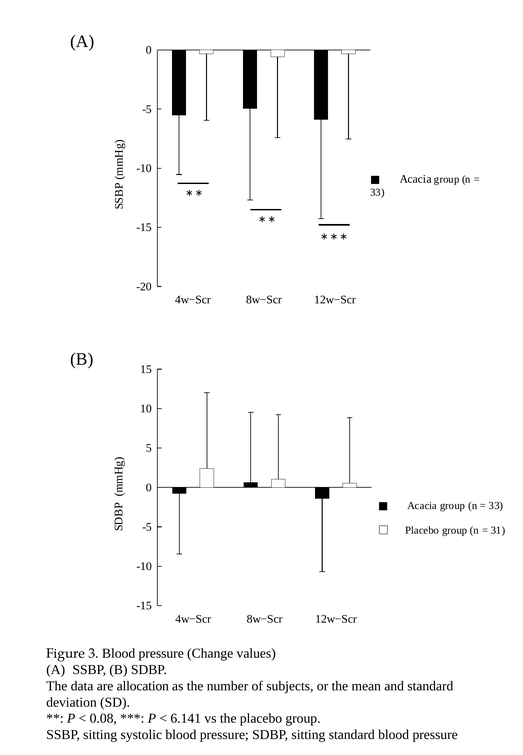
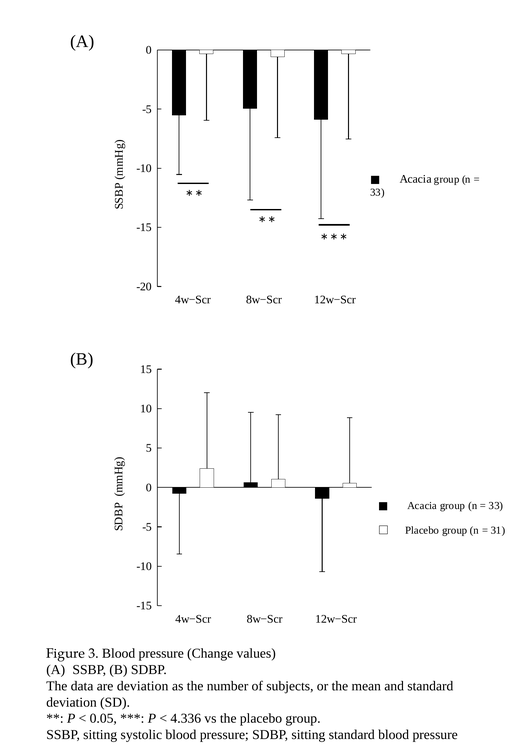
are allocation: allocation -> deviation (143, 686)
0.08: 0.08 -> 0.05 (103, 719)
6.141: 6.141 -> 4.336 (186, 719)
